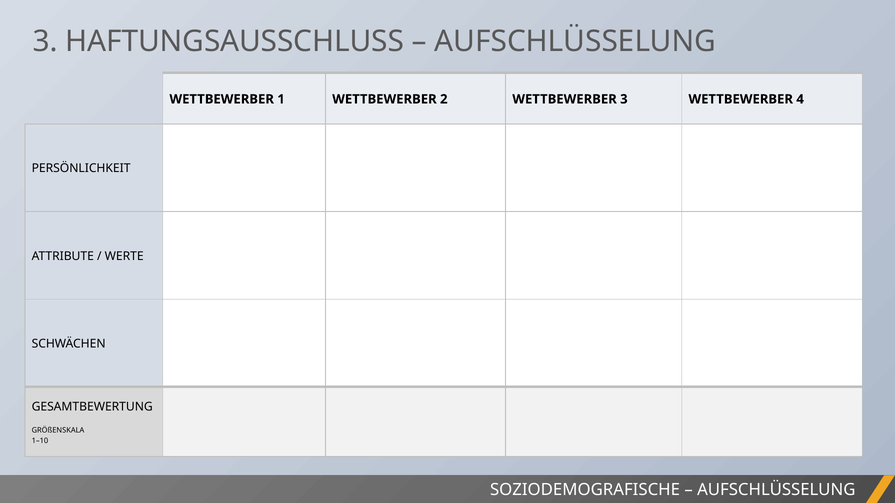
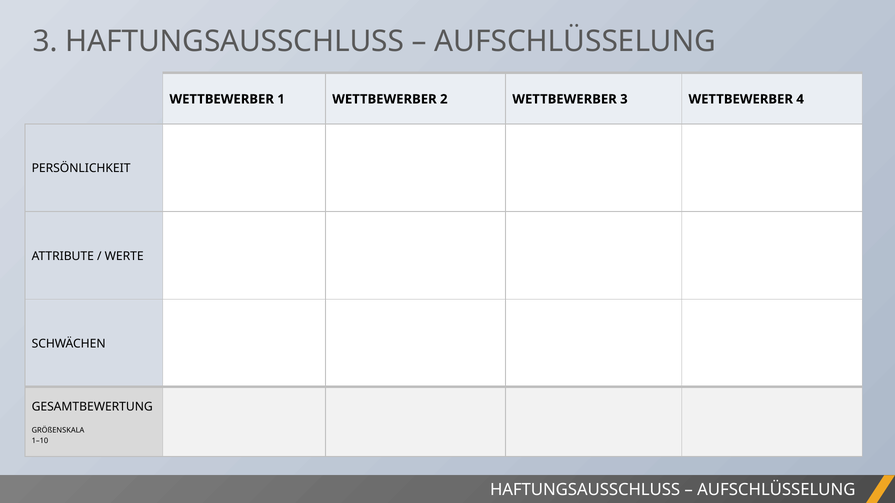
SOZIODEMOGRAFISCHE: SOZIODEMOGRAFISCHE -> HAFTUNGSAUSSCHLUSS (585, 490)
